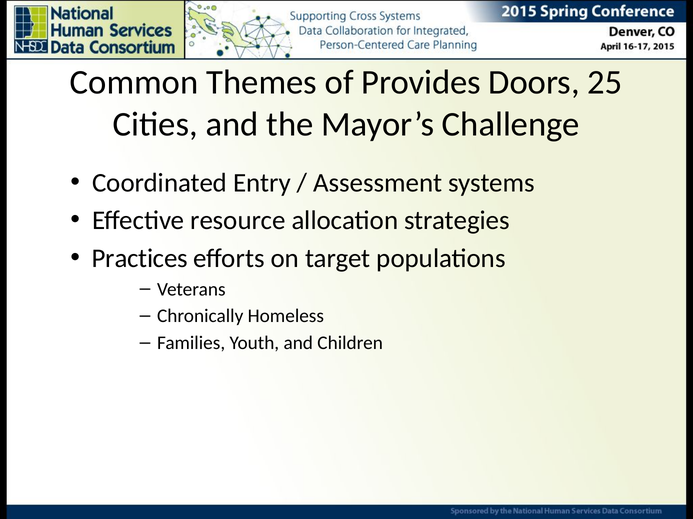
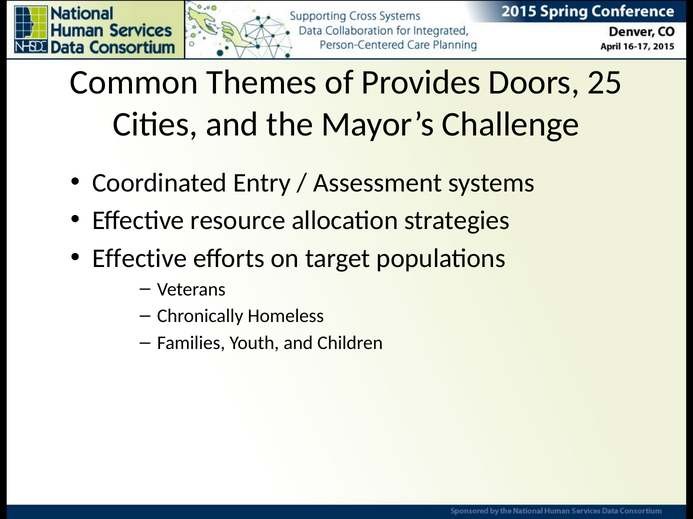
Practices: Practices -> Effective (140, 259)
